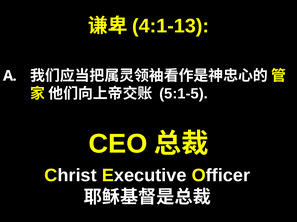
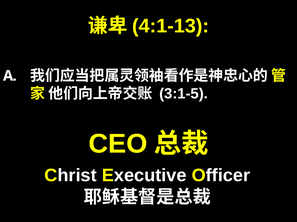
5:1-5: 5:1-5 -> 3:1-5 (184, 94)
